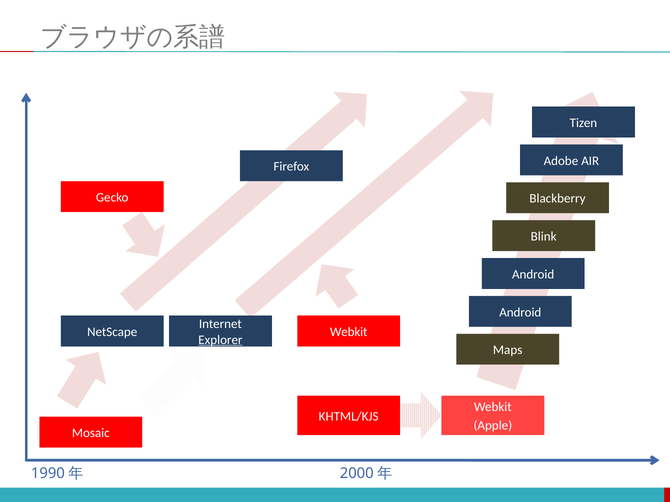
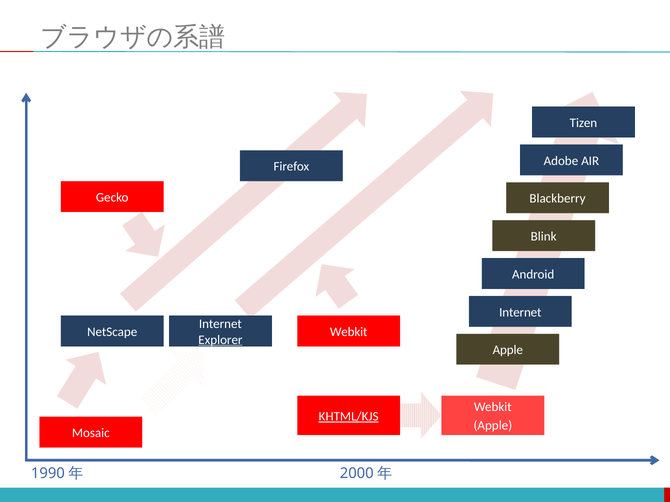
Android: Android -> Internet (520, 313)
Maps: Maps -> Apple (508, 350)
KHTML/KJS underline: none -> present (349, 417)
